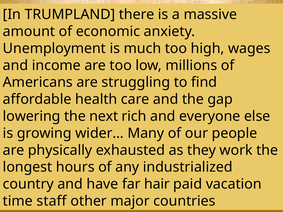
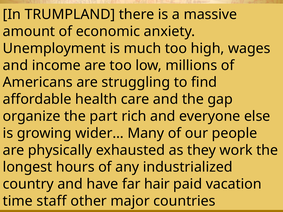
lowering: lowering -> organize (32, 116)
next: next -> part (104, 116)
